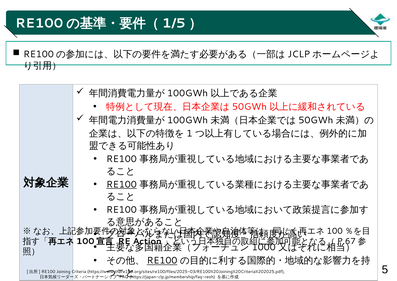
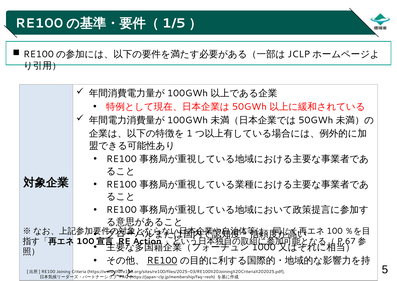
RE100 underline: present -> none (122, 184)
